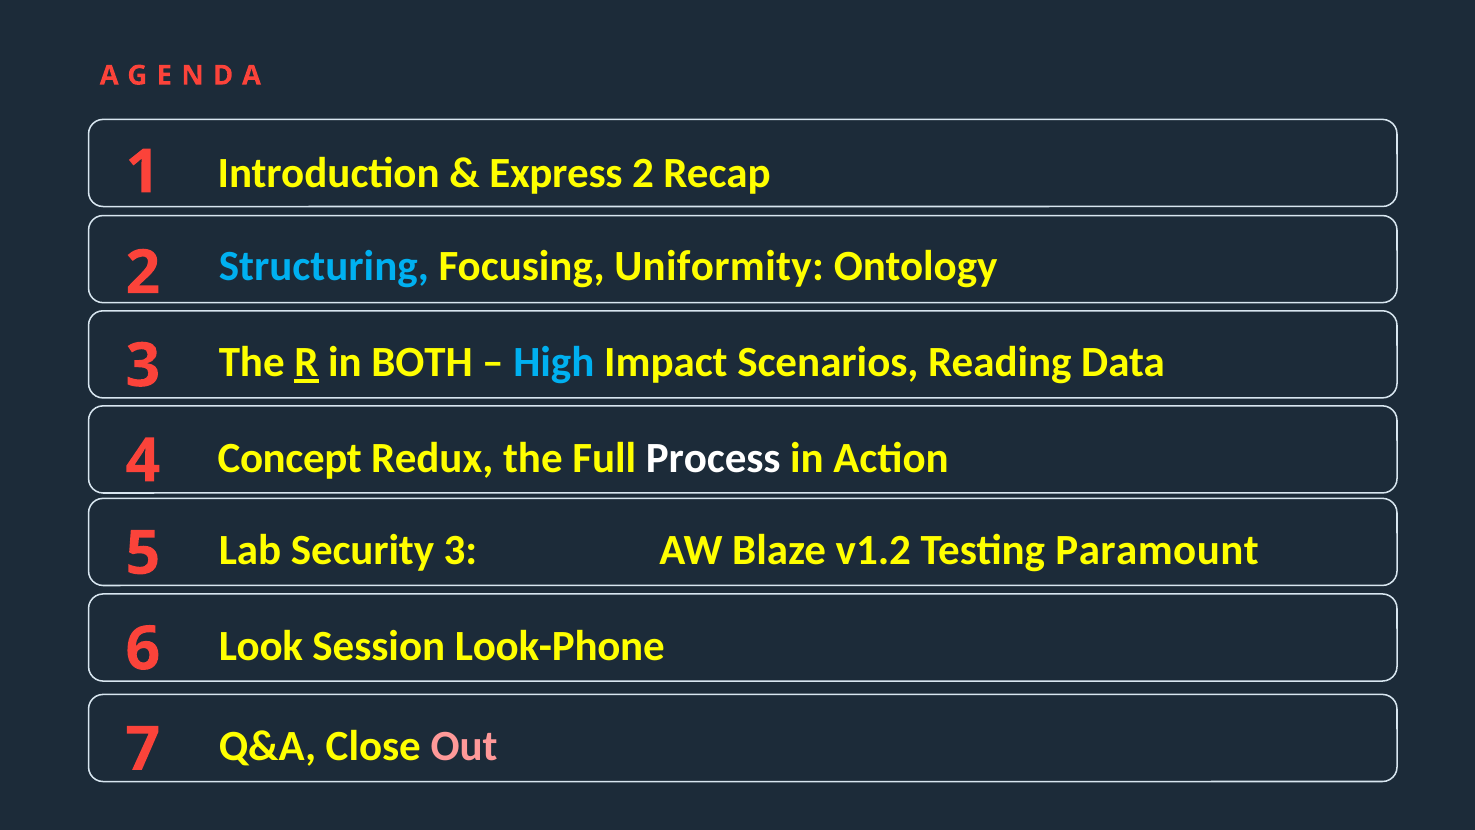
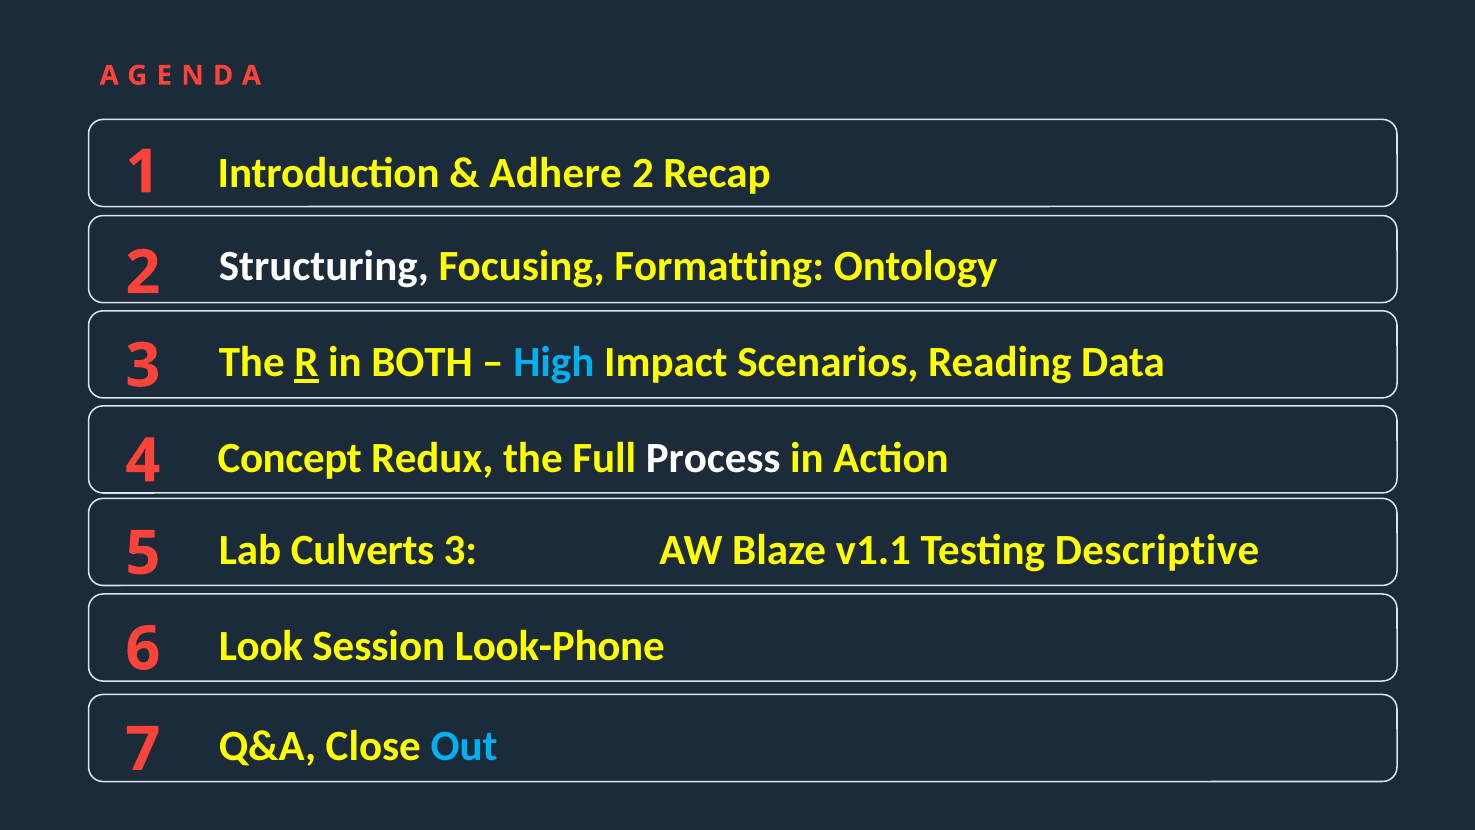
Express: Express -> Adhere (556, 173)
Structuring colour: light blue -> white (324, 266)
Uniformity: Uniformity -> Formatting (719, 266)
Security: Security -> Culverts (363, 550)
v1.2: v1.2 -> v1.1 (873, 550)
Paramount: Paramount -> Descriptive (1157, 550)
Out colour: pink -> light blue (464, 746)
